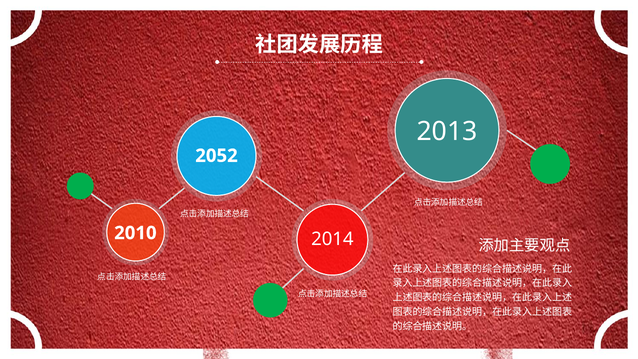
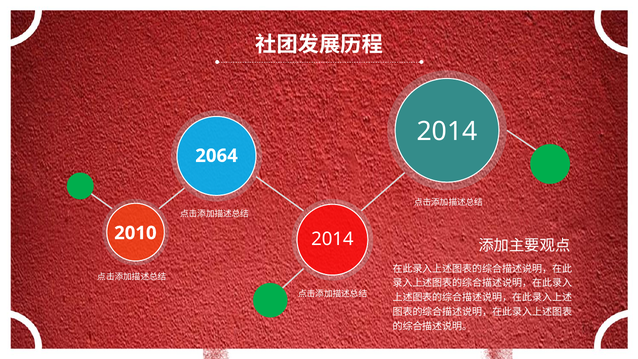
2013: 2013 -> 2014 (447, 131)
2052: 2052 -> 2064 (217, 156)
